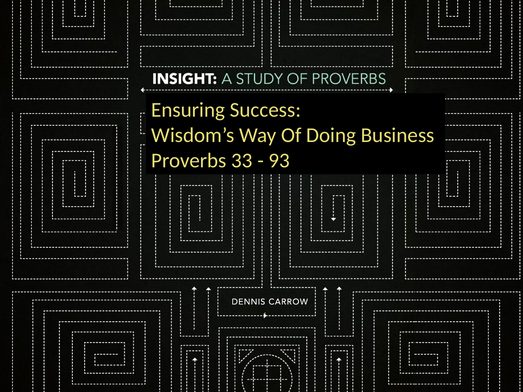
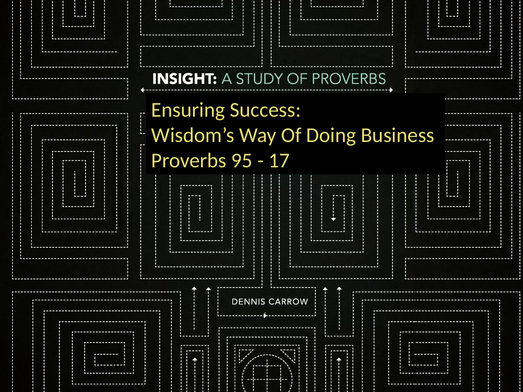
33: 33 -> 95 (242, 161)
93: 93 -> 17 (279, 161)
